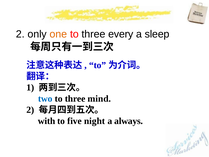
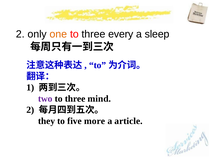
two colour: blue -> purple (45, 99)
with: with -> they (47, 121)
night: night -> more (95, 121)
always: always -> article (129, 121)
